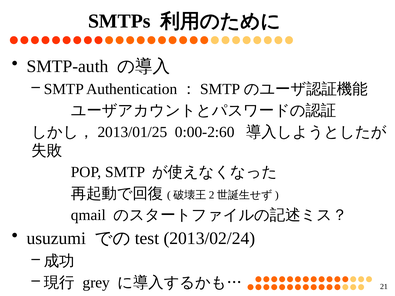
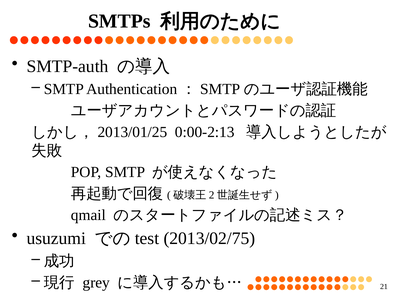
0:00-2:60: 0:00-2:60 -> 0:00-2:13 (205, 132)
2013/02/24: 2013/02/24 -> 2013/02/75 (209, 239)
